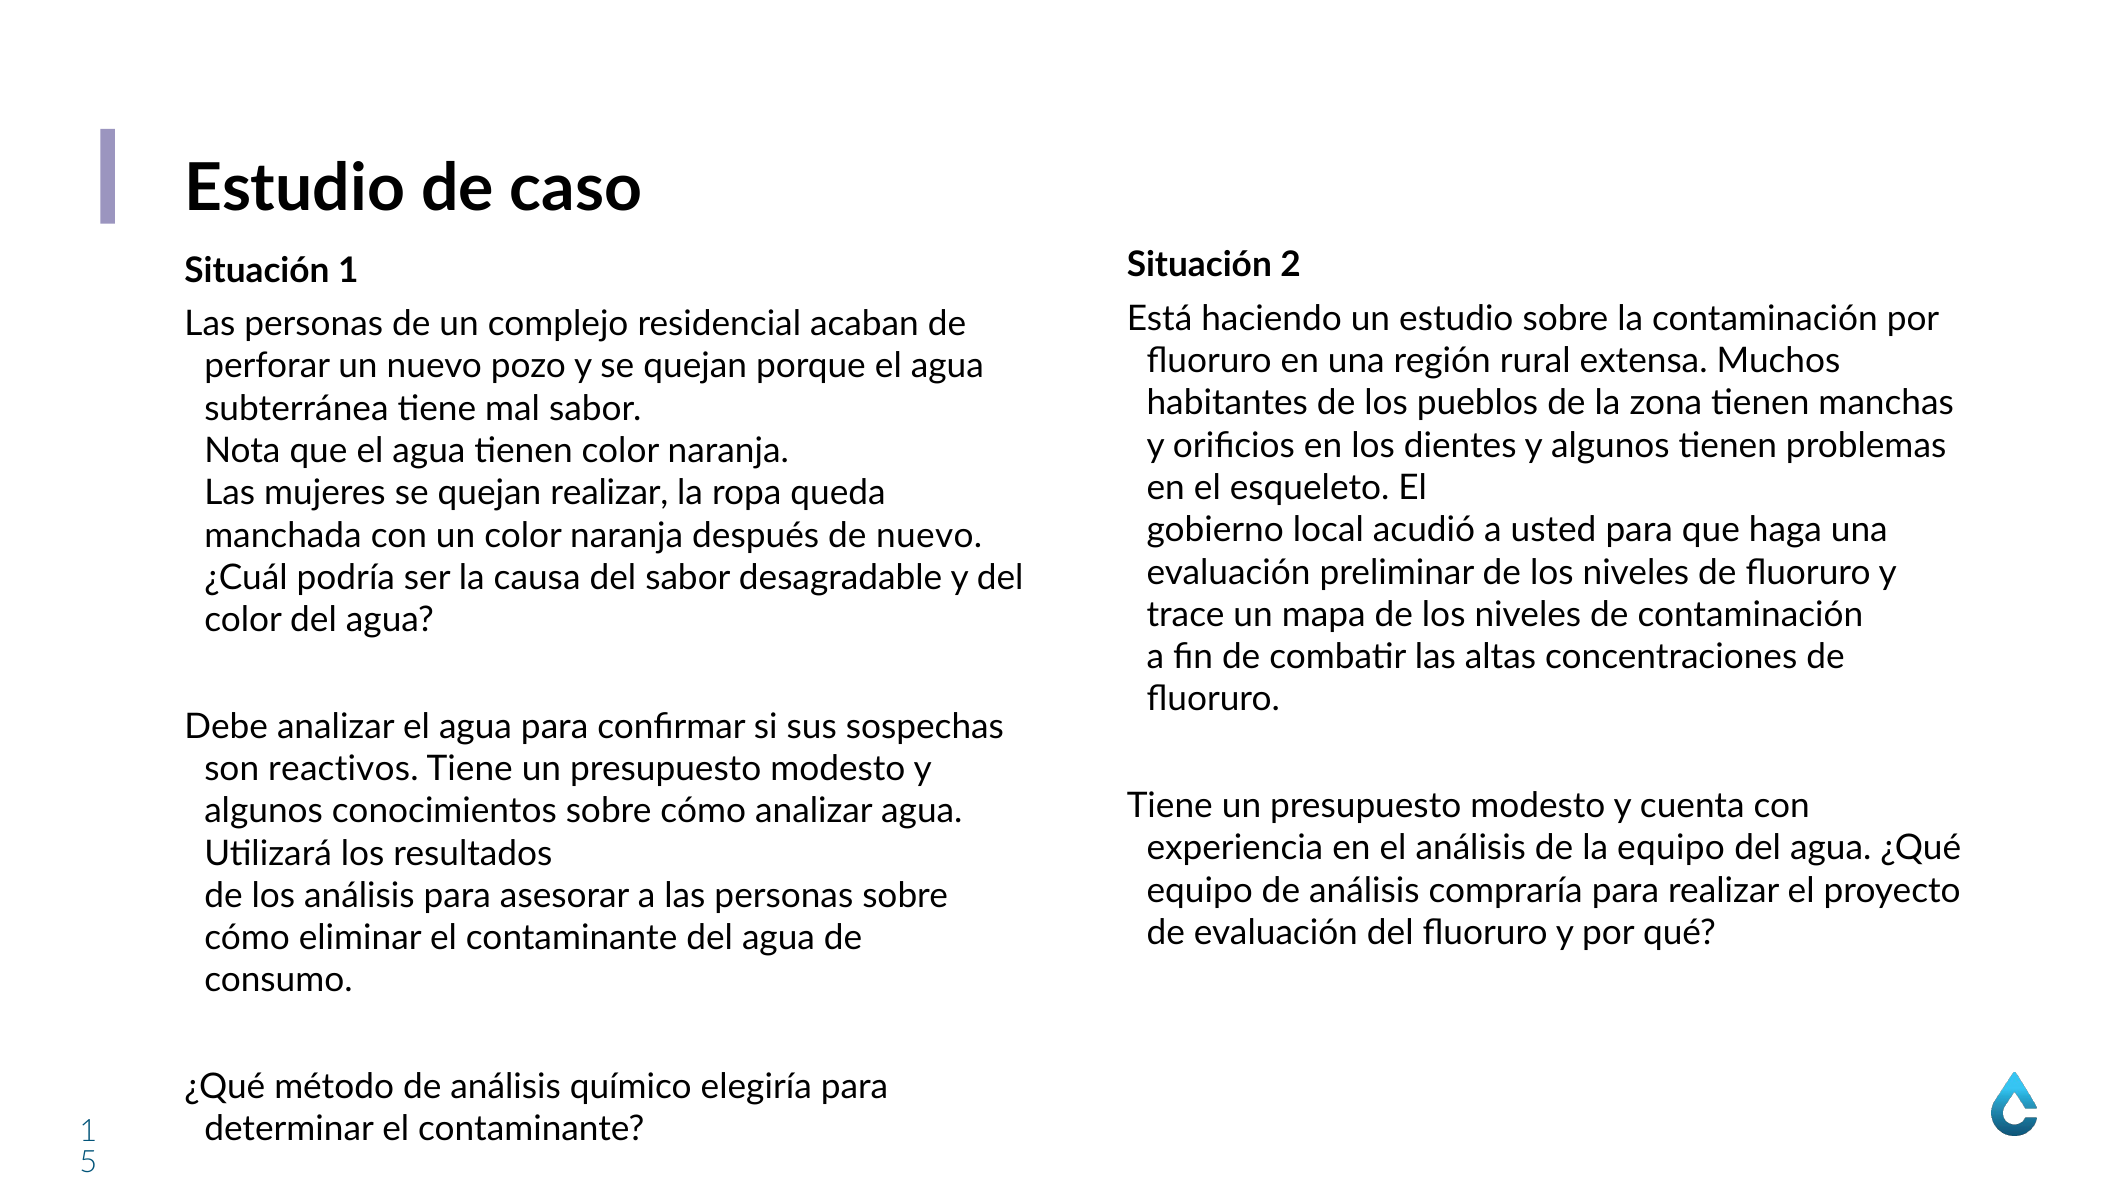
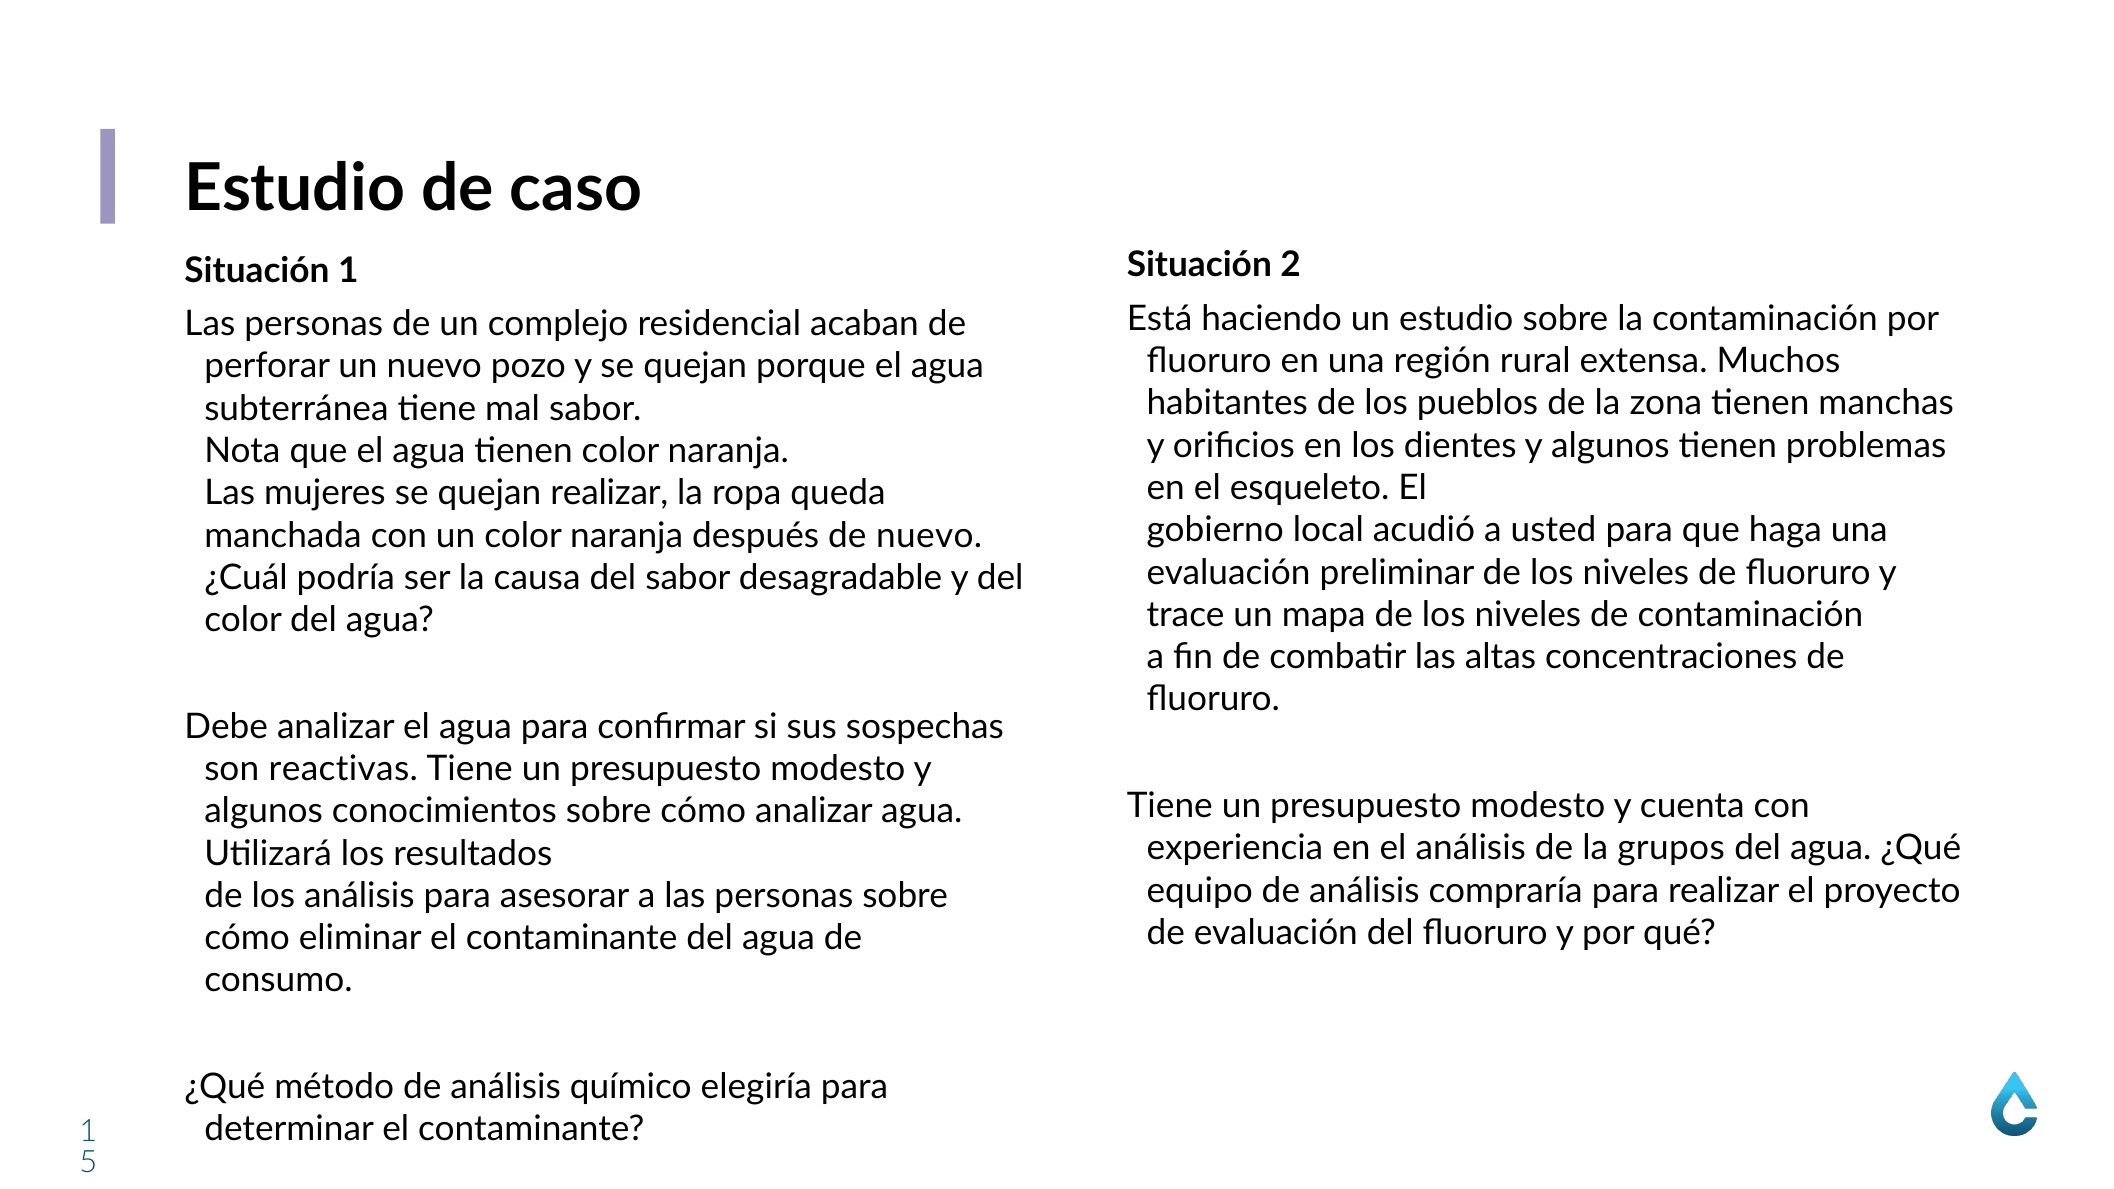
reactivos: reactivos -> reactivas (343, 769)
la equipo: equipo -> grupos (1671, 848)
